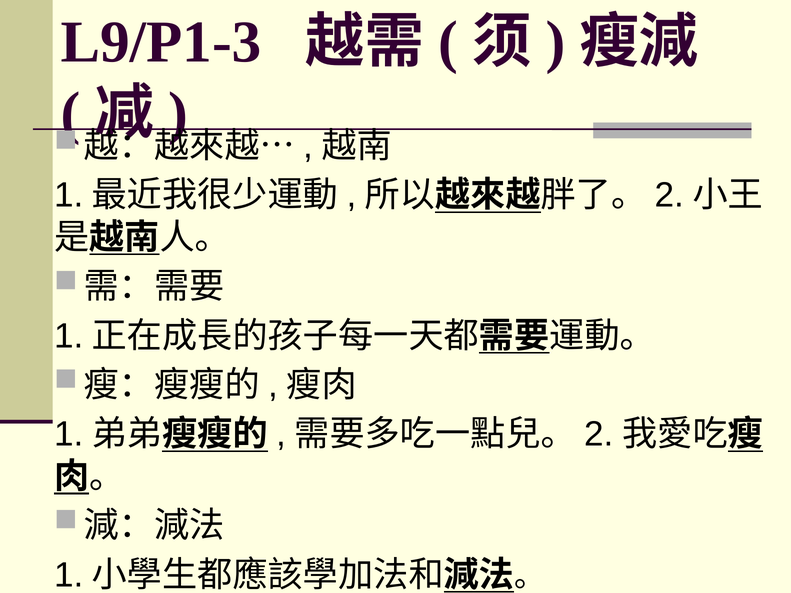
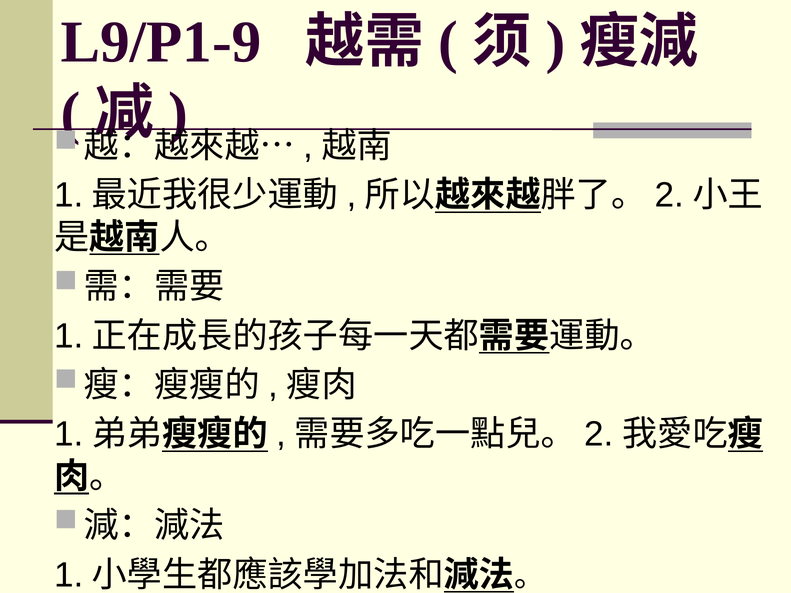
L9/P1-3: L9/P1-3 -> L9/P1-9 (161, 42)
